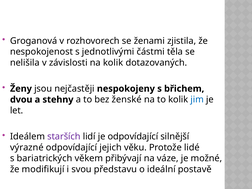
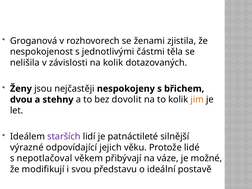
ženské: ženské -> dovolit (127, 100)
jim colour: blue -> orange (197, 100)
je odpovídající: odpovídající -> patnáctileté (133, 137)
bariatrických: bariatrických -> nepotlačoval (44, 158)
